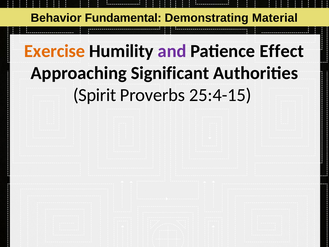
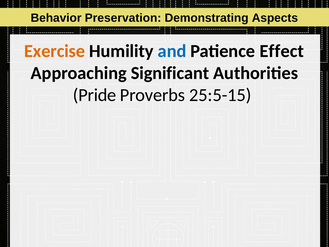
Fundamental: Fundamental -> Preservation (123, 18)
Material: Material -> Aspects (275, 18)
and colour: purple -> blue (172, 51)
Spirit: Spirit -> Pride (95, 95)
25:4-15: 25:4-15 -> 25:5-15 (220, 95)
